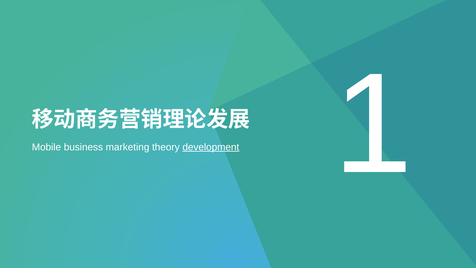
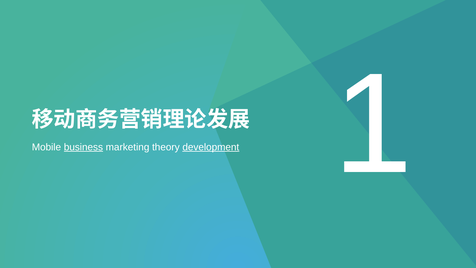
business underline: none -> present (83, 147)
